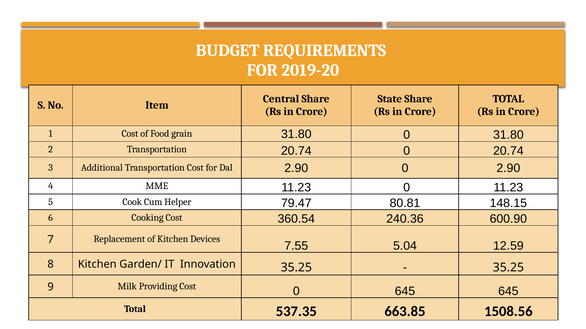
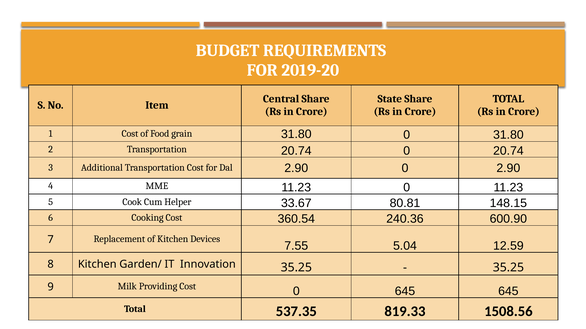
79.47: 79.47 -> 33.67 (296, 204)
663.85: 663.85 -> 819.33 (405, 312)
